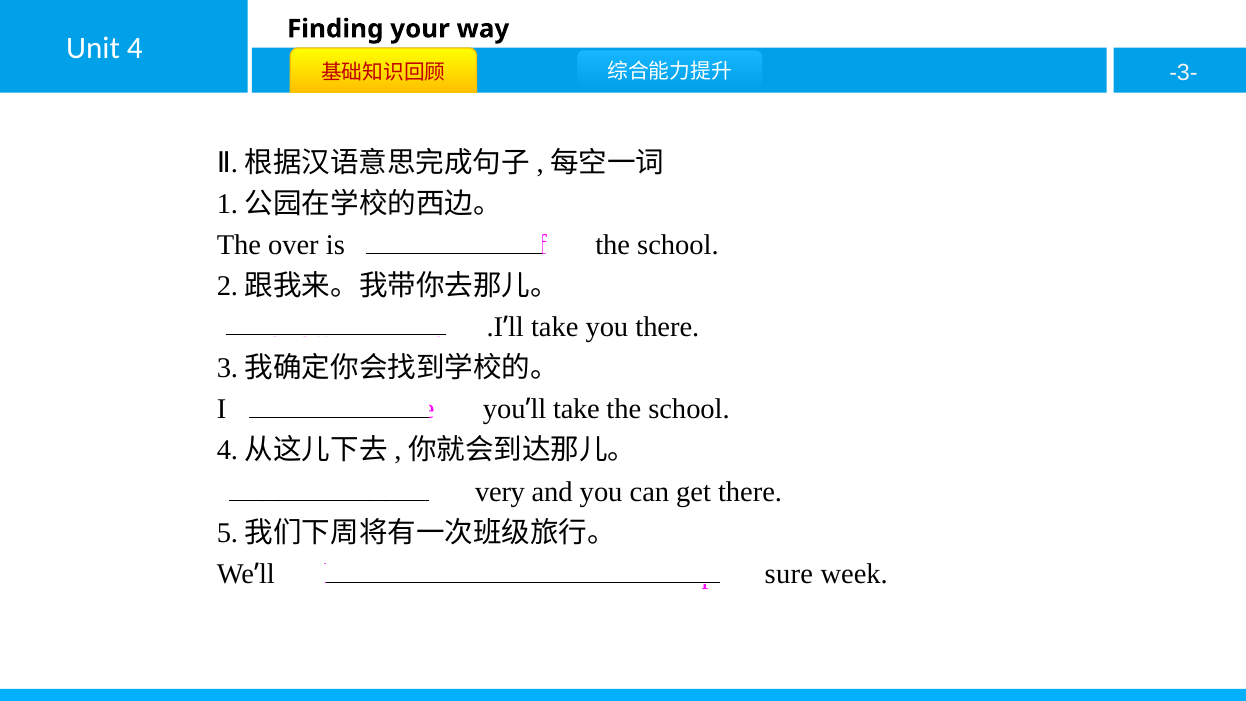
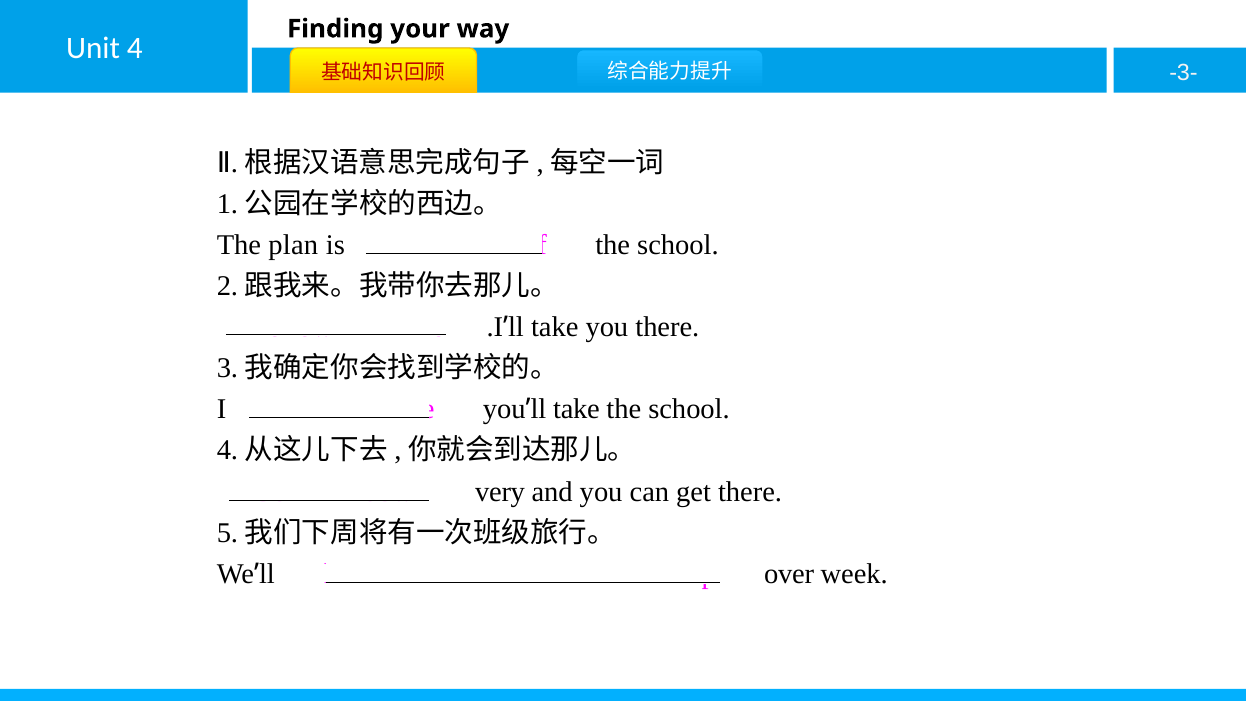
over: over -> plan (293, 245)
sure: sure -> over (789, 574)
